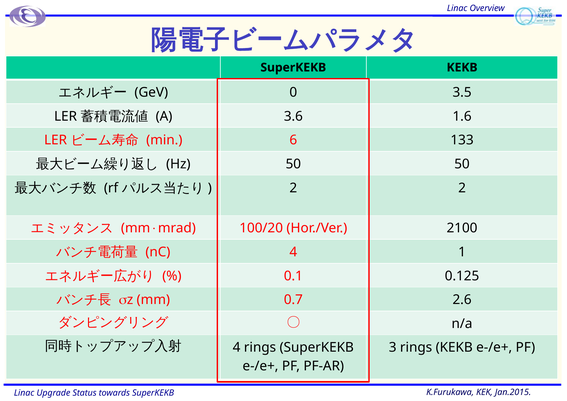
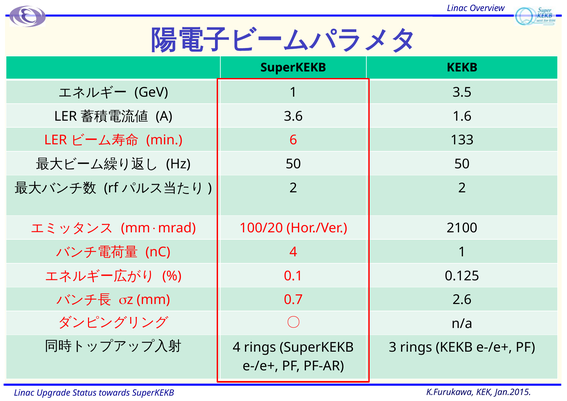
GeV 0: 0 -> 1 (293, 92)
